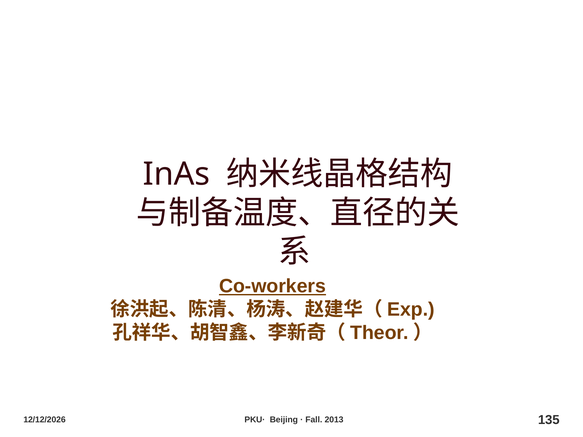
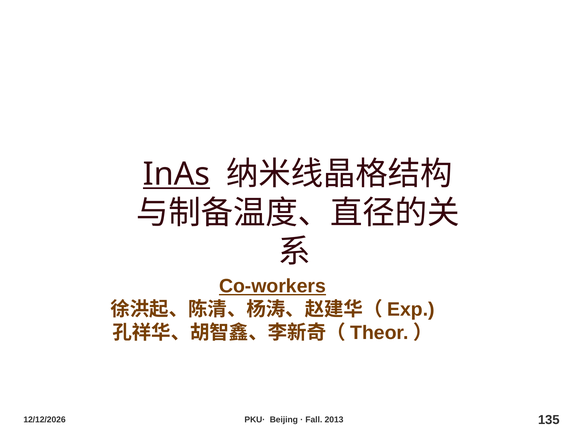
InAs underline: none -> present (176, 174)
